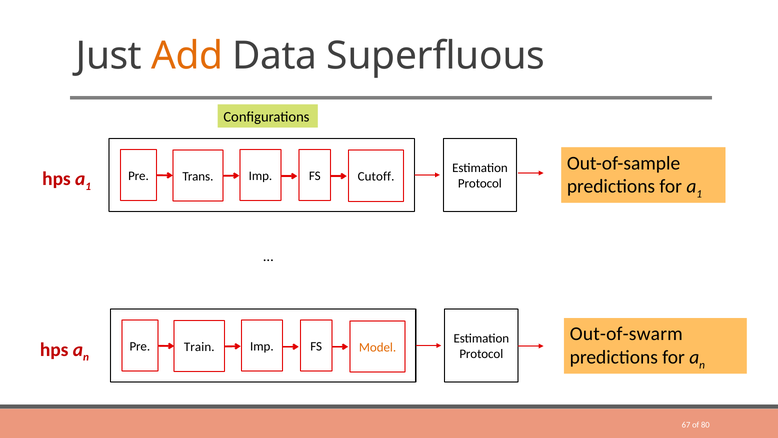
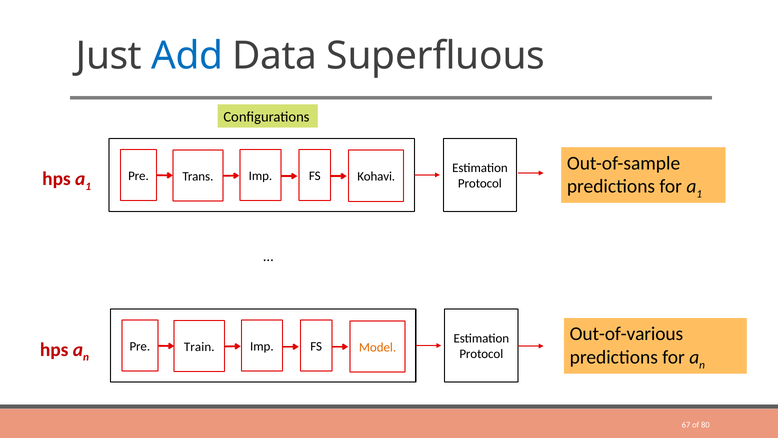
Add colour: orange -> blue (187, 56)
Cutoff: Cutoff -> Kohavi (376, 177)
Out-of-swarm: Out-of-swarm -> Out-of-various (626, 334)
